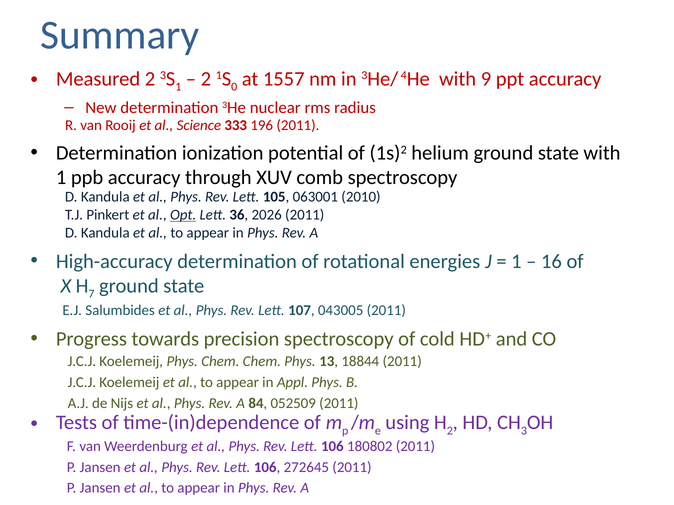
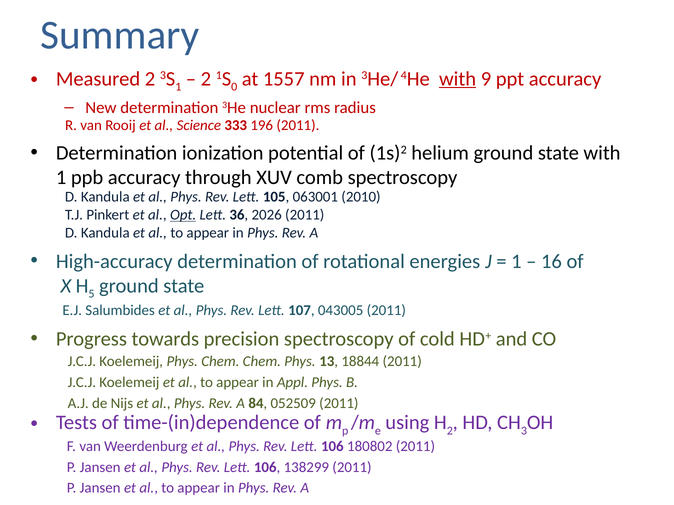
with underline: none -> present (458, 79)
7: 7 -> 5 (92, 294)
272645: 272645 -> 138299 (306, 468)
